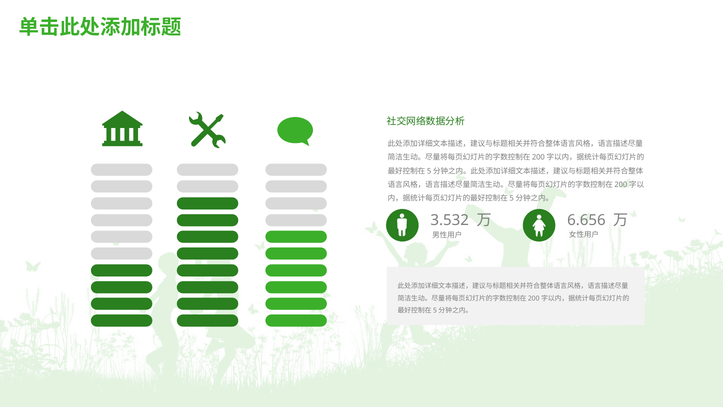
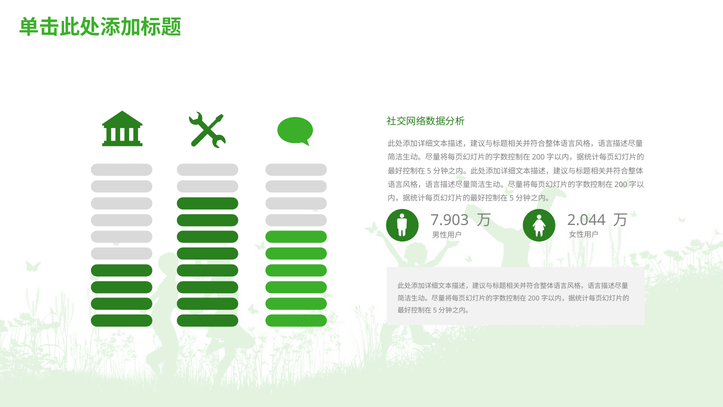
3.532: 3.532 -> 7.903 (450, 220)
6.656: 6.656 -> 2.044 (586, 220)
